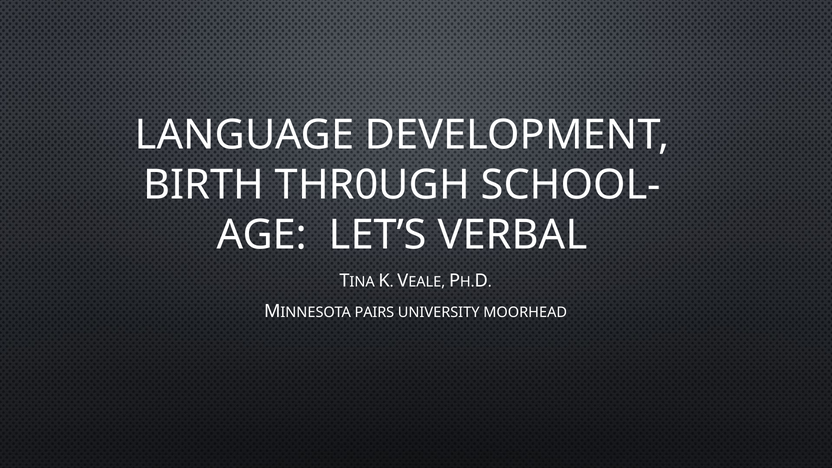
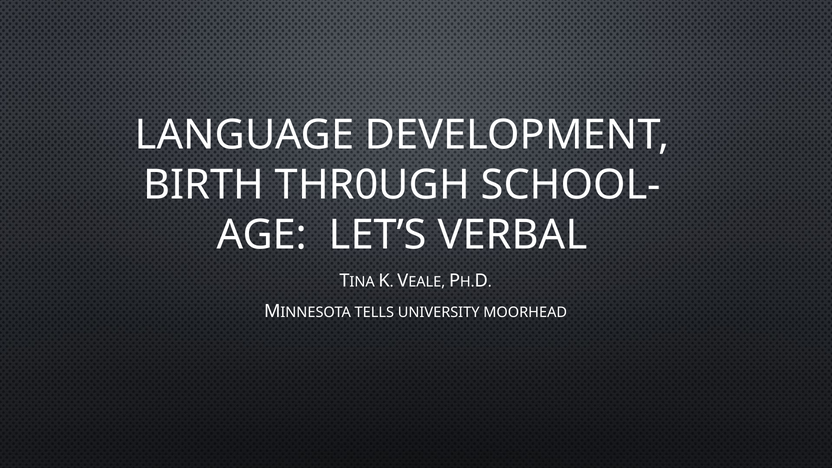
PAIRS: PAIRS -> TELLS (374, 312)
